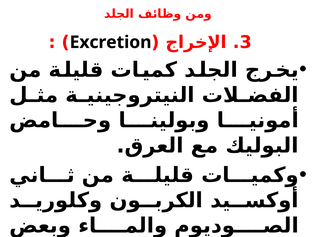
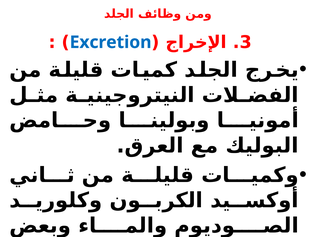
Excretion colour: black -> blue (111, 42)
